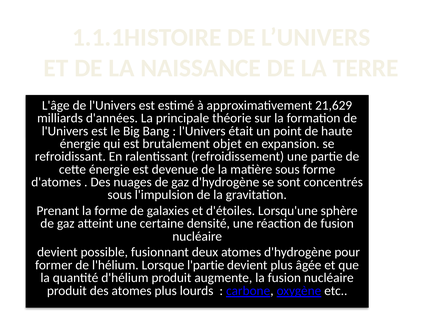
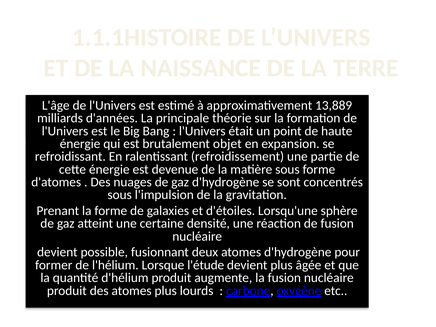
21,629: 21,629 -> 13,889 (334, 105)
l'partie: l'partie -> l'étude (206, 265)
